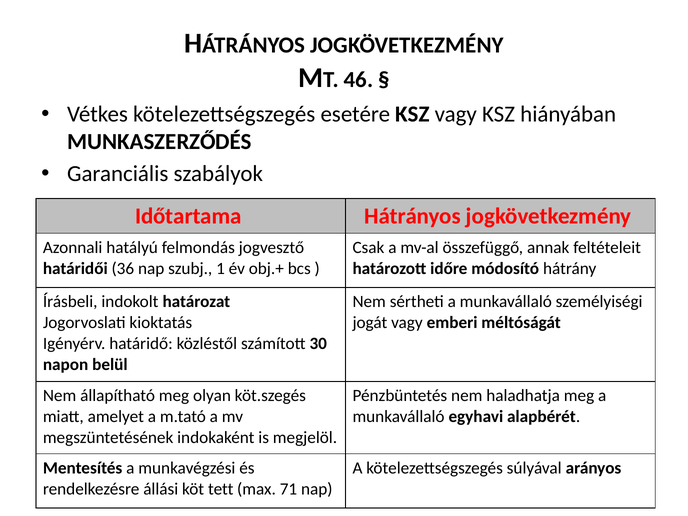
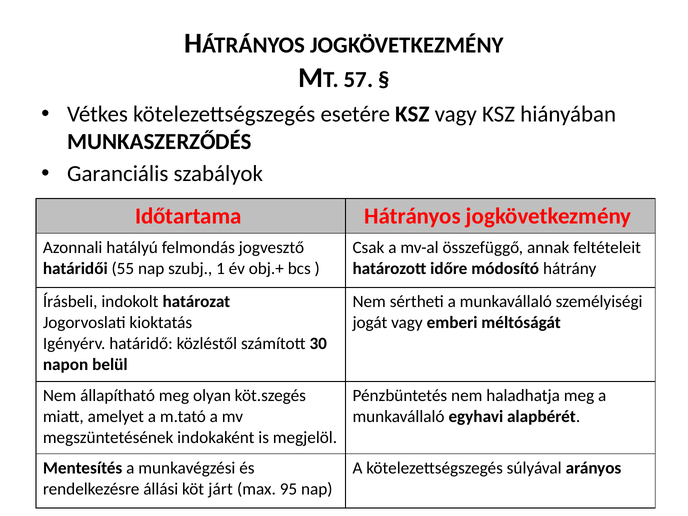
46: 46 -> 57 (359, 80)
36: 36 -> 55 (123, 268)
tett: tett -> járt (221, 489)
71: 71 -> 95 (288, 489)
